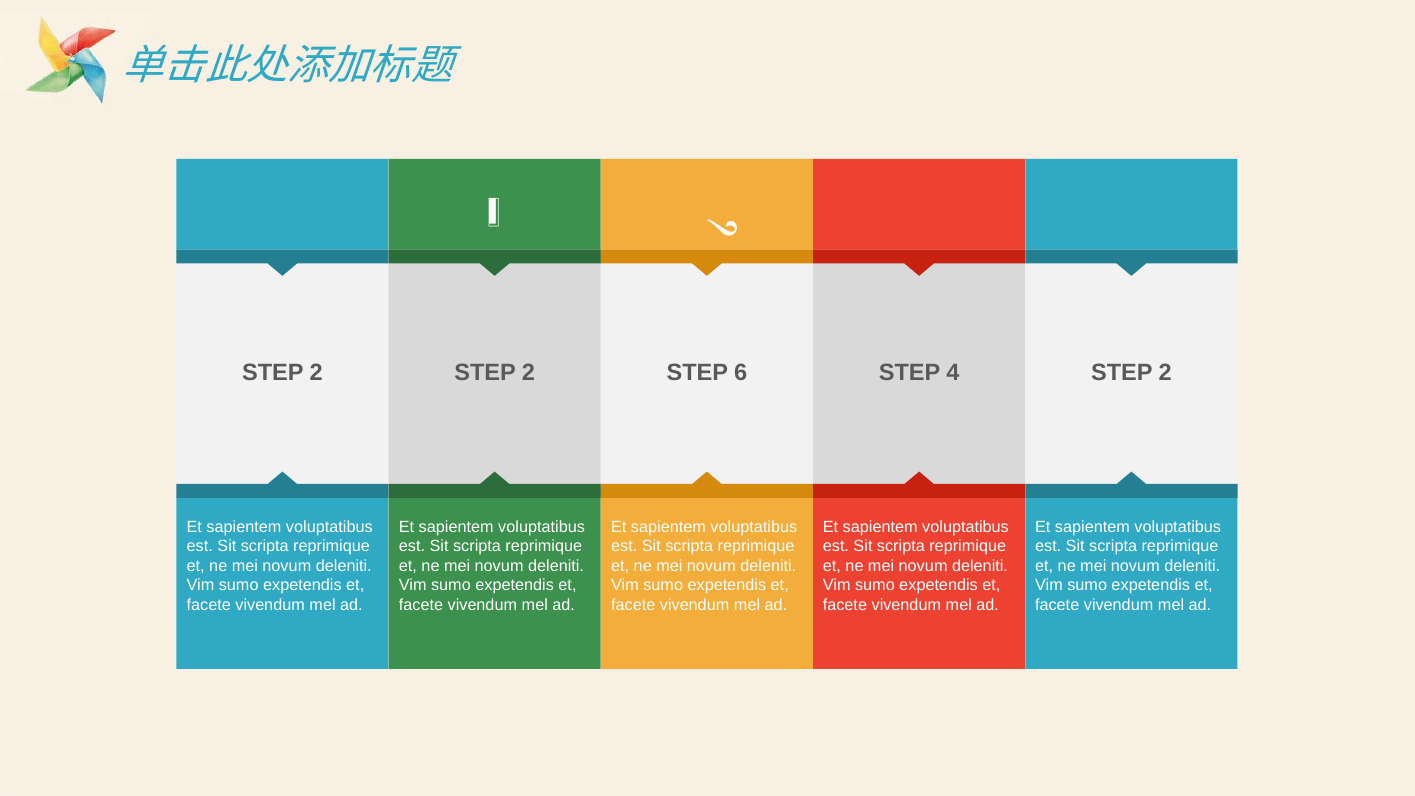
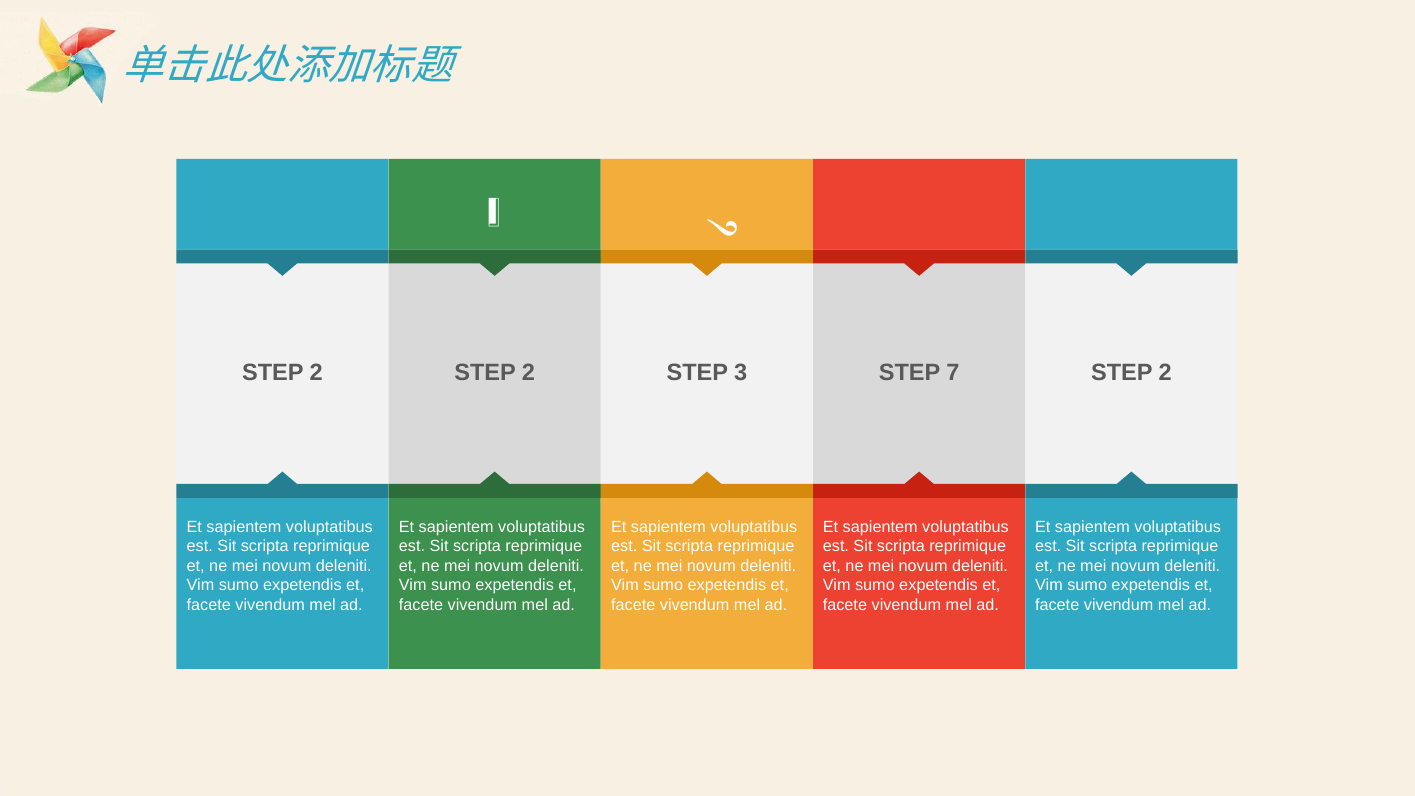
6: 6 -> 3 (741, 373)
4: 4 -> 7 (953, 373)
